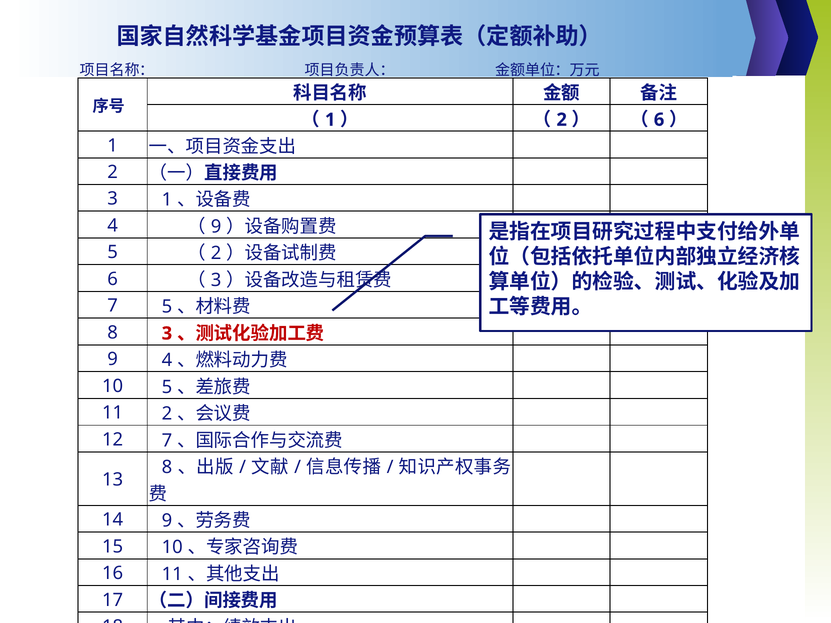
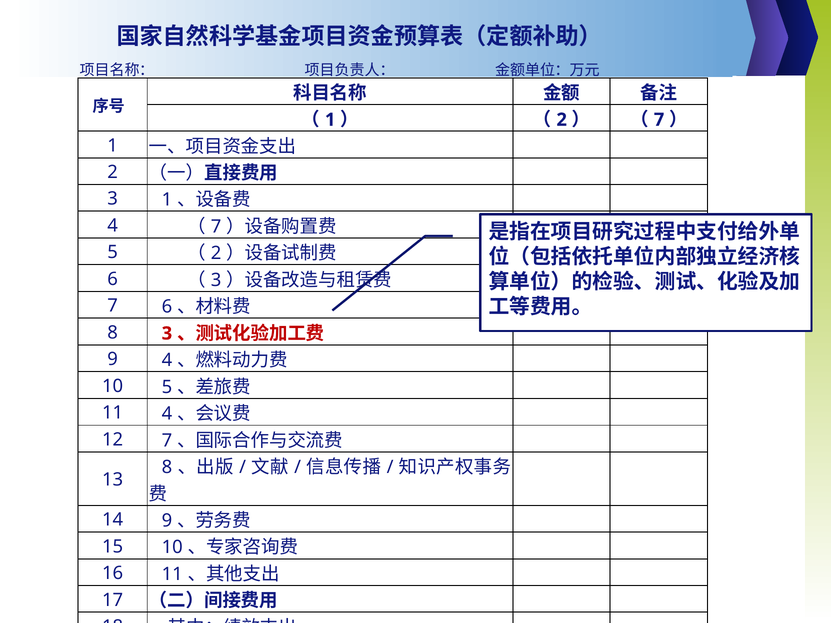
6: 6 -> 7 (659, 120)
9: 9 -> 7 (216, 227)
7 5: 5 -> 6 (167, 307)
11 2: 2 -> 4 (167, 414)
